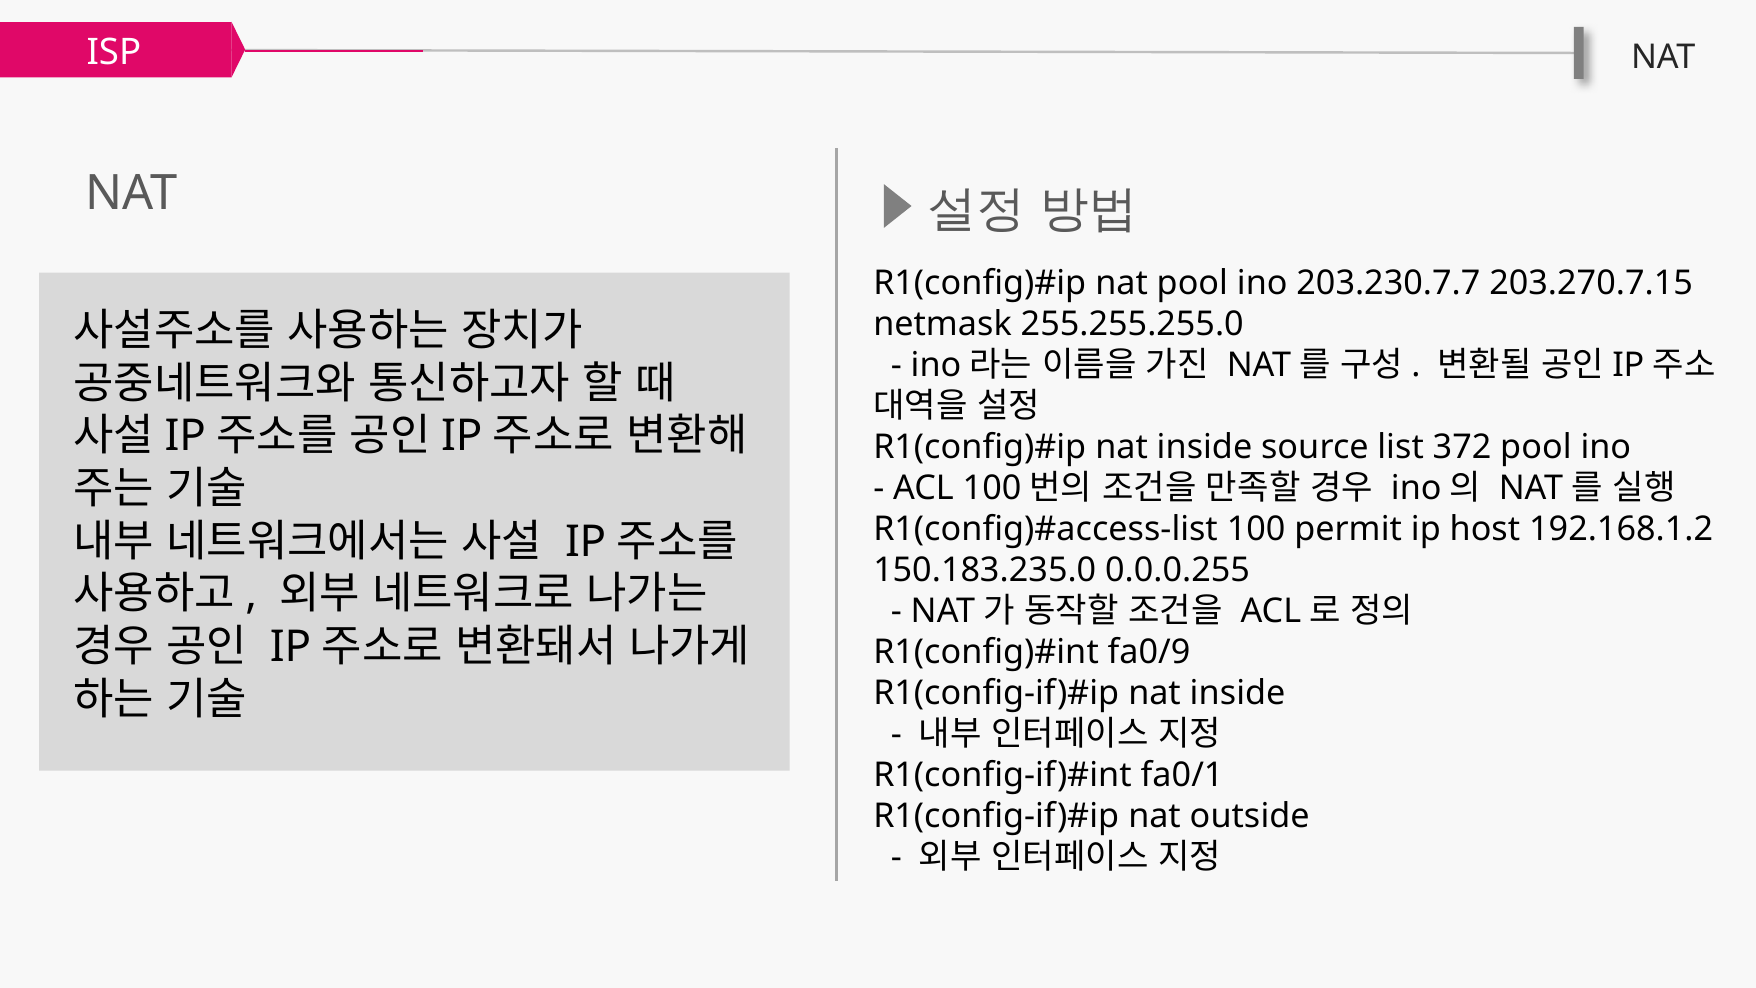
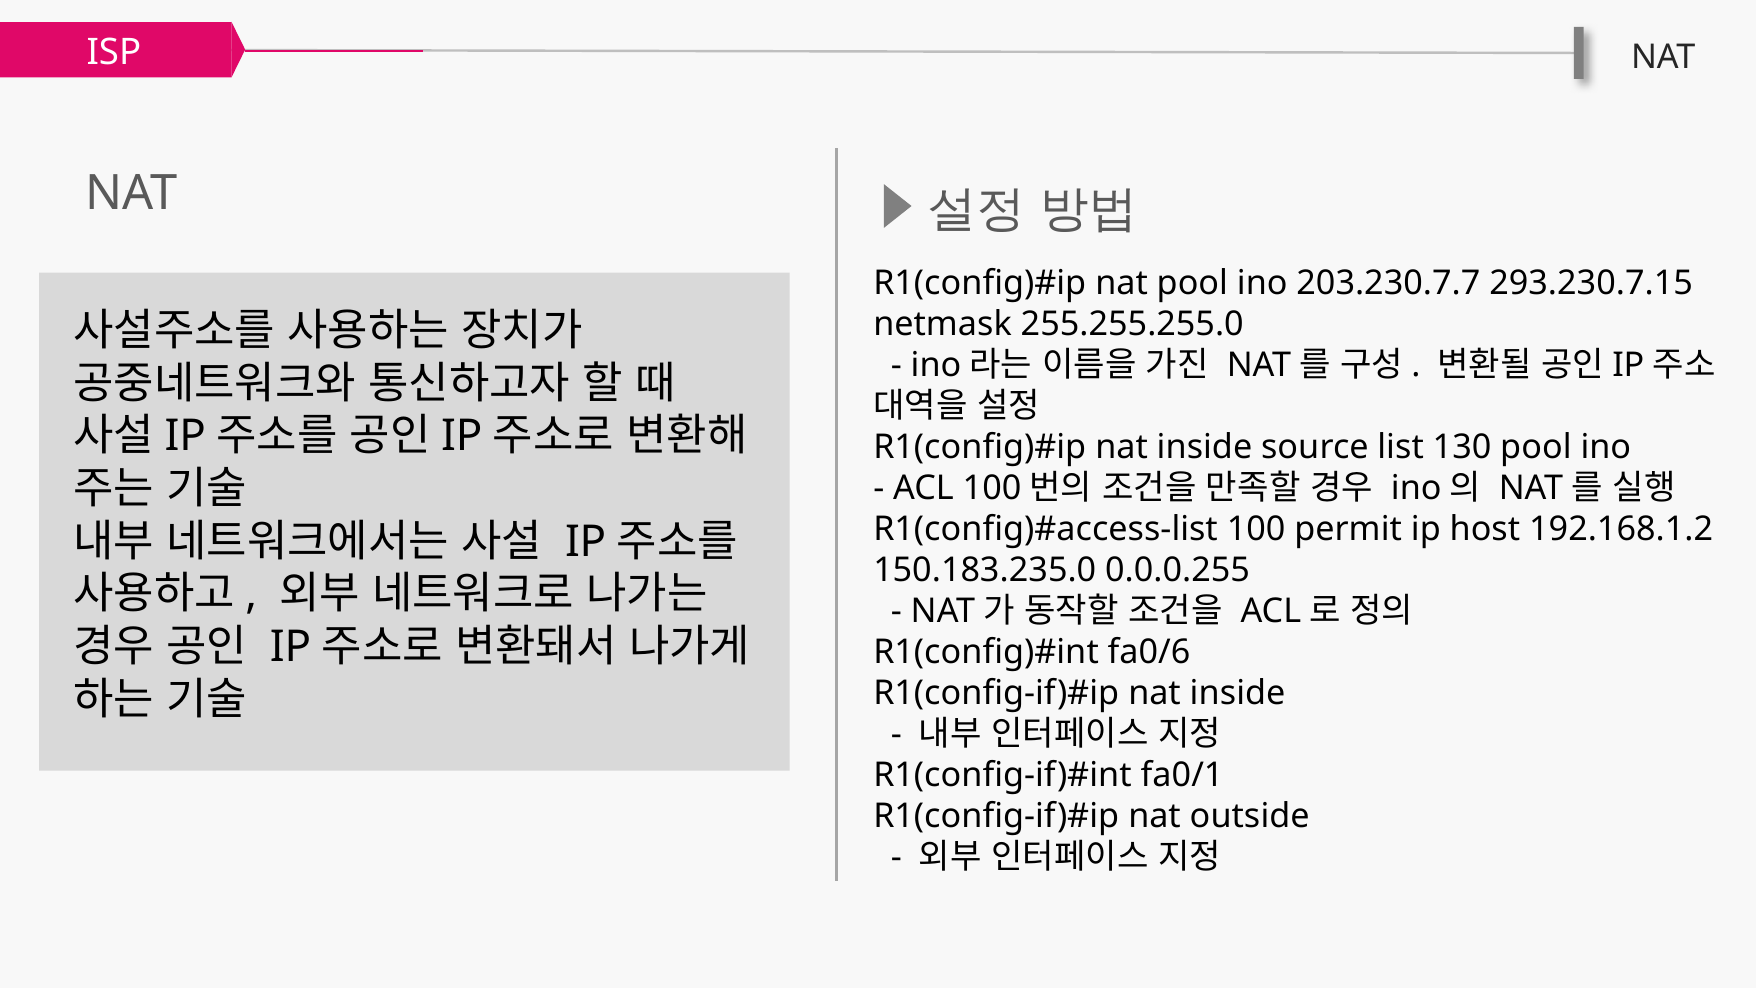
203.270.7.15: 203.270.7.15 -> 293.230.7.15 (1591, 283)
372: 372 -> 130 (1462, 447)
fa0/9: fa0/9 -> fa0/6 (1149, 652)
